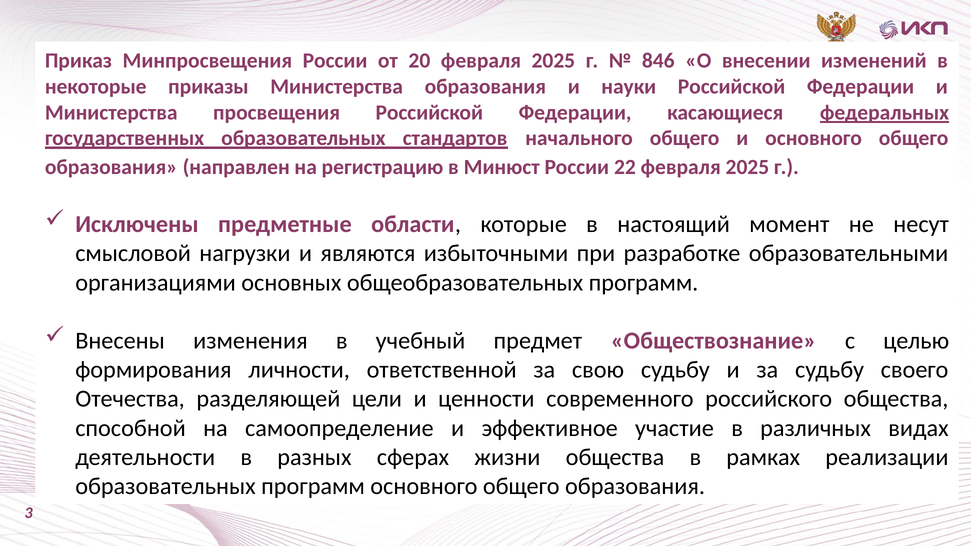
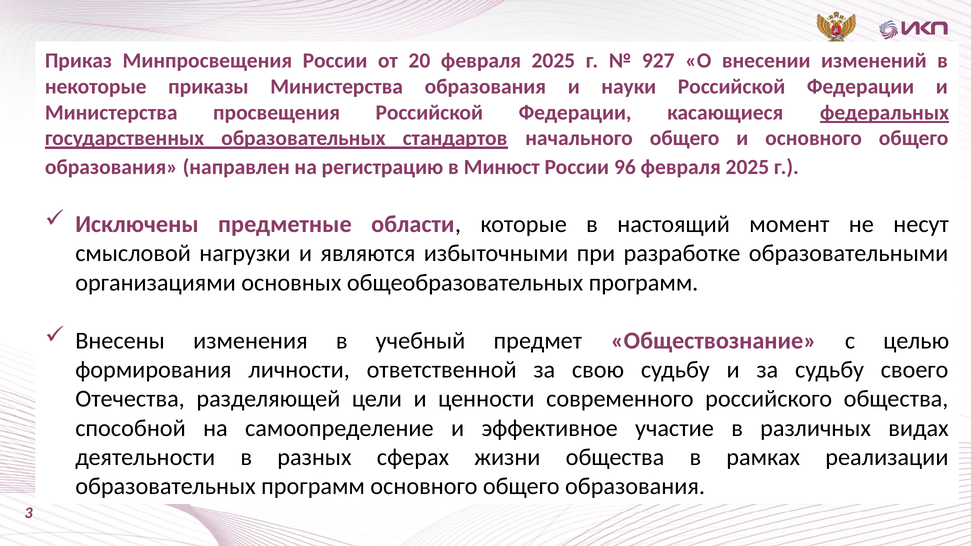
846: 846 -> 927 (658, 61)
22: 22 -> 96 (625, 167)
